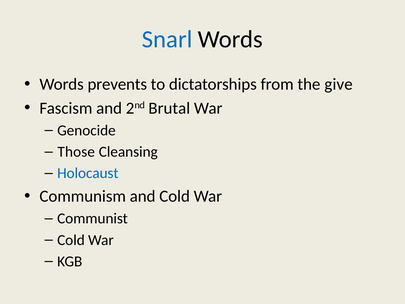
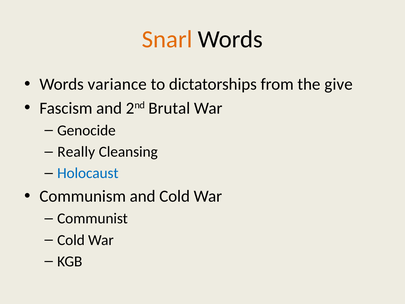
Snarl colour: blue -> orange (167, 39)
prevents: prevents -> variance (117, 84)
Those: Those -> Really (76, 152)
